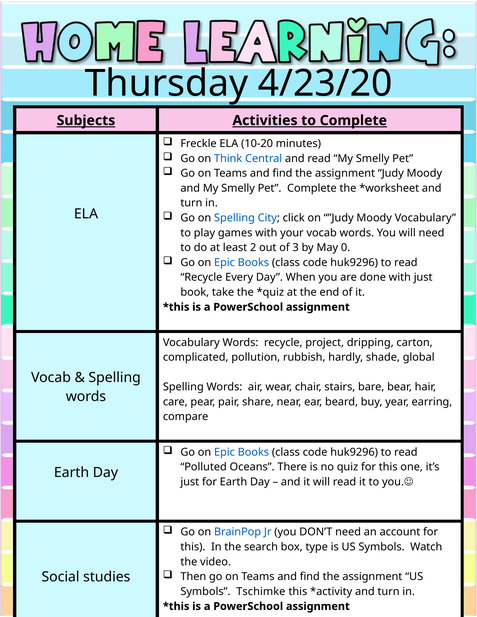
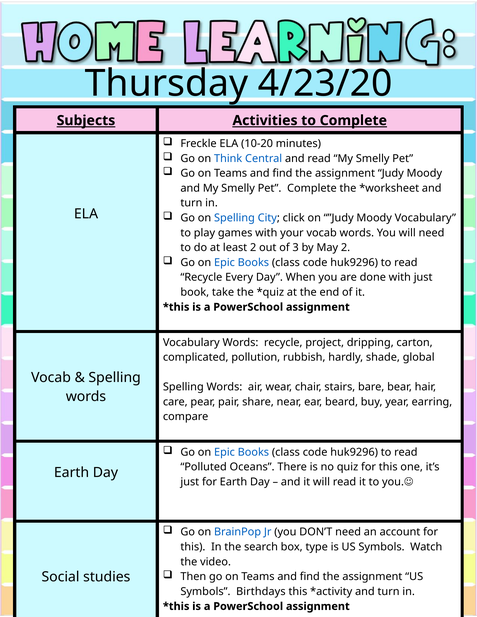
May 0: 0 -> 2 (346, 248)
Tschimke: Tschimke -> Birthdays (261, 592)
